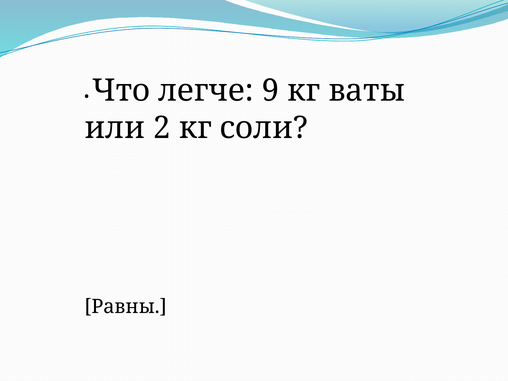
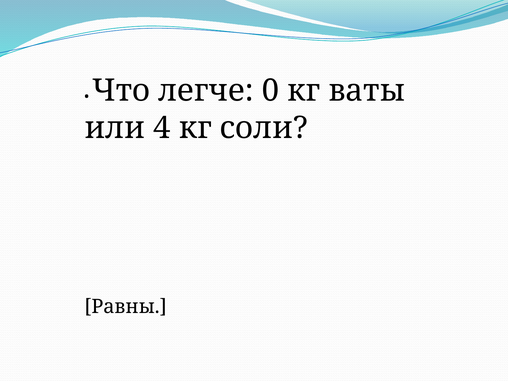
9: 9 -> 0 (270, 91)
2: 2 -> 4 (162, 128)
